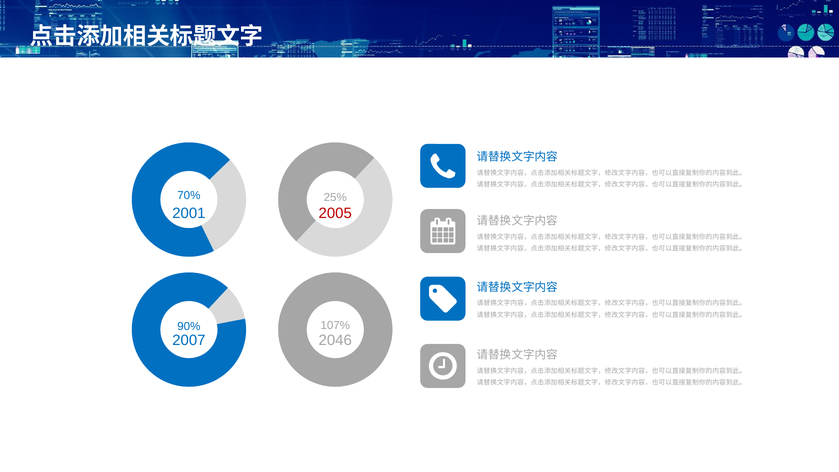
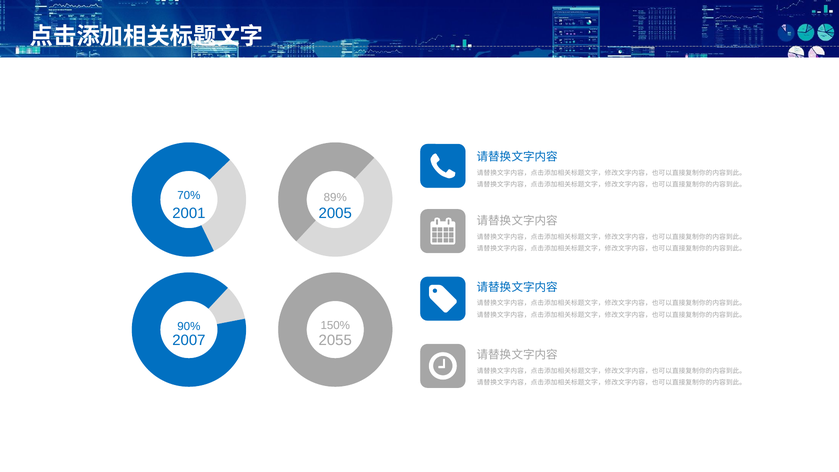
25%: 25% -> 89% (335, 197)
2005 colour: red -> blue (335, 213)
107%: 107% -> 150% (335, 326)
2046: 2046 -> 2055 (335, 340)
